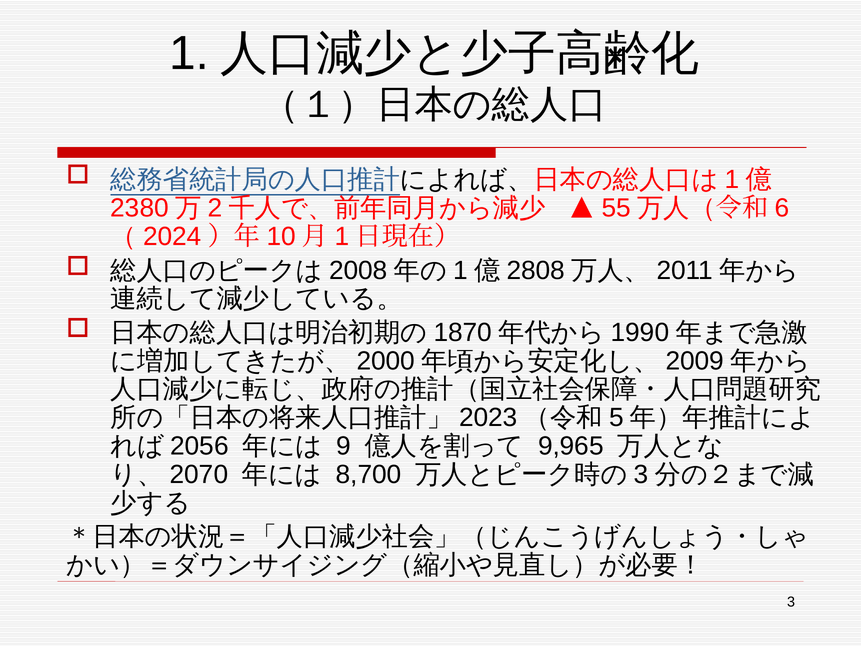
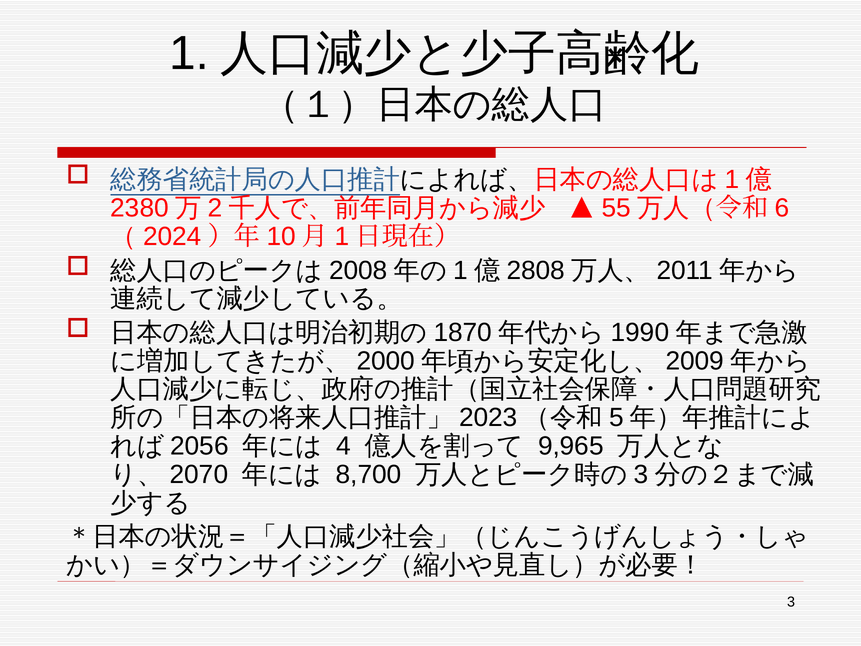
9: 9 -> 4 (344, 446)
